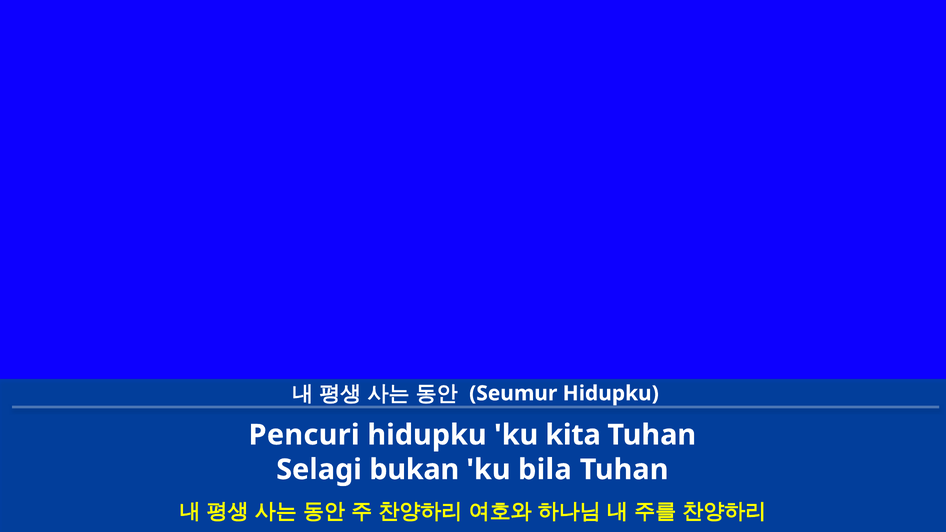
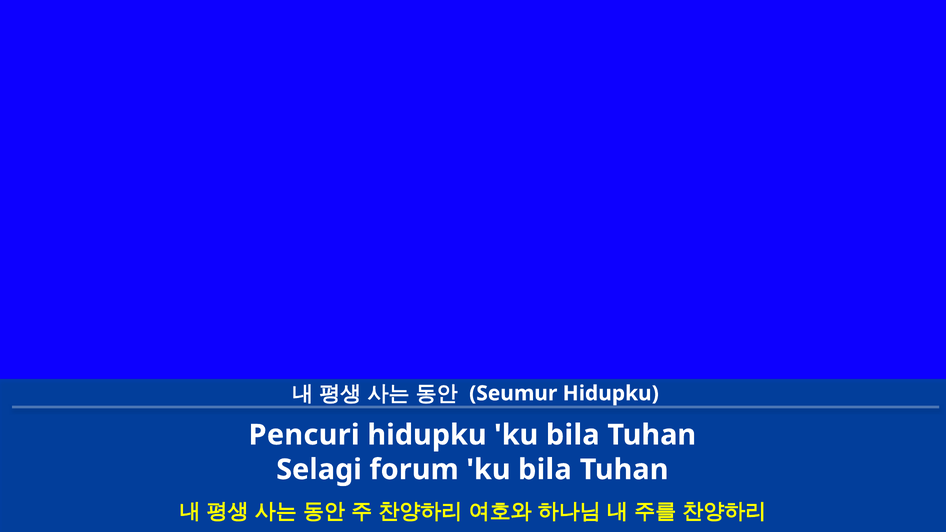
hidupku ku kita: kita -> bila (573, 435)
bukan: bukan -> forum (414, 470)
